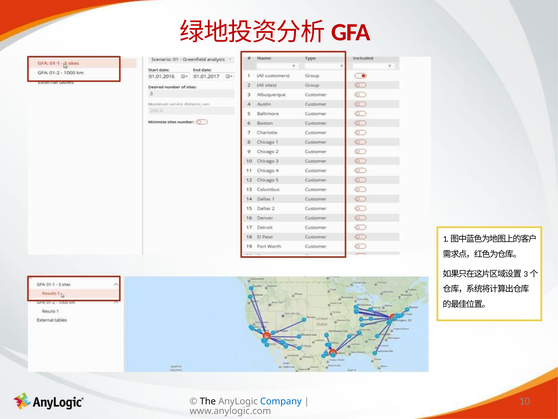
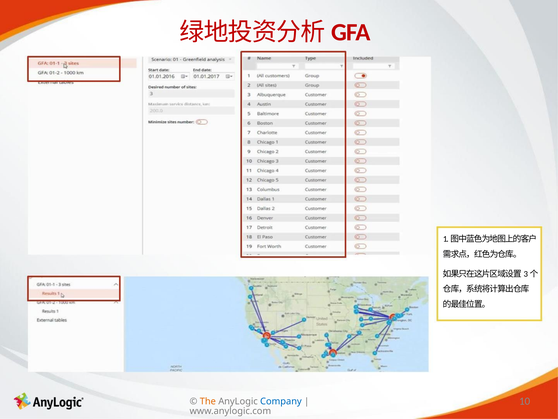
The colour: black -> orange (208, 401)
